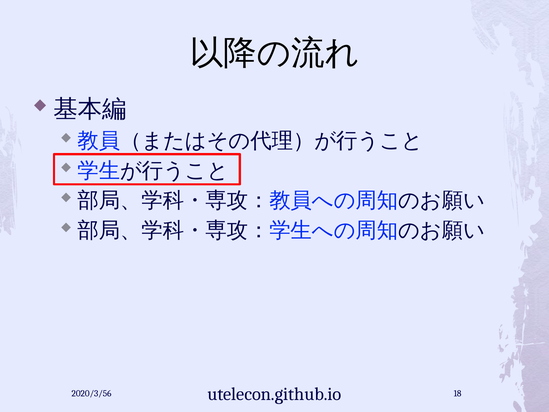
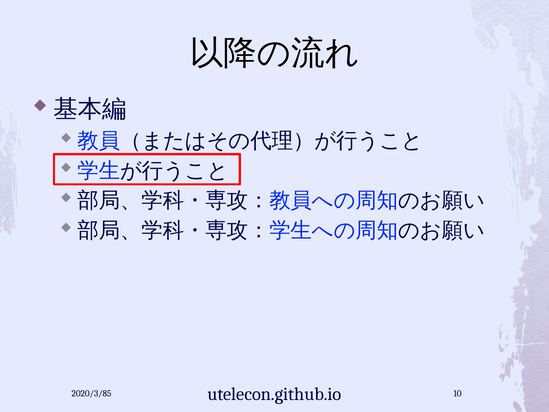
2020/3/56: 2020/3/56 -> 2020/3/85 (91, 393)
18: 18 -> 10 (458, 393)
